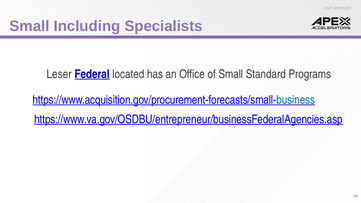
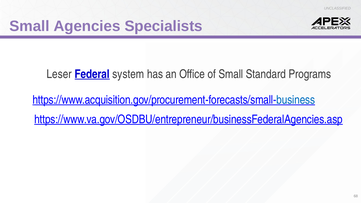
Including: Including -> Agencies (87, 26)
located: located -> system (128, 74)
